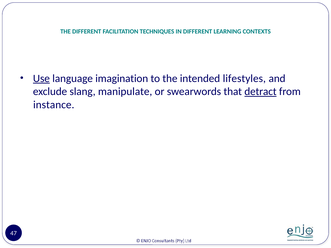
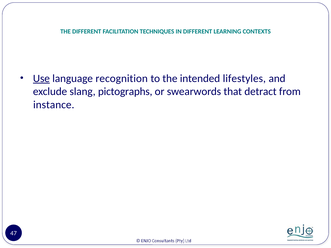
imagination: imagination -> recognition (122, 78)
manipulate: manipulate -> pictographs (125, 92)
detract underline: present -> none (261, 92)
